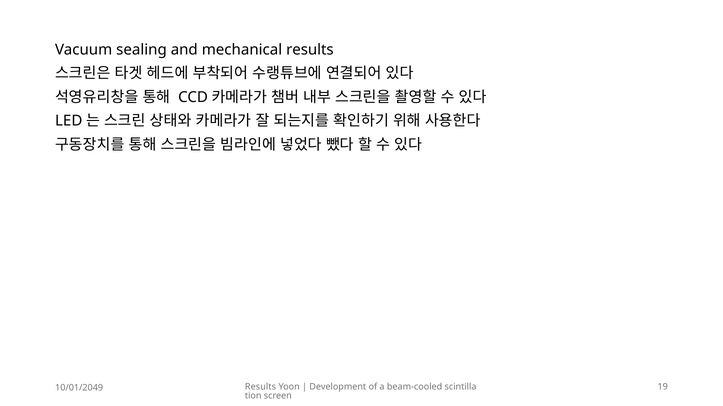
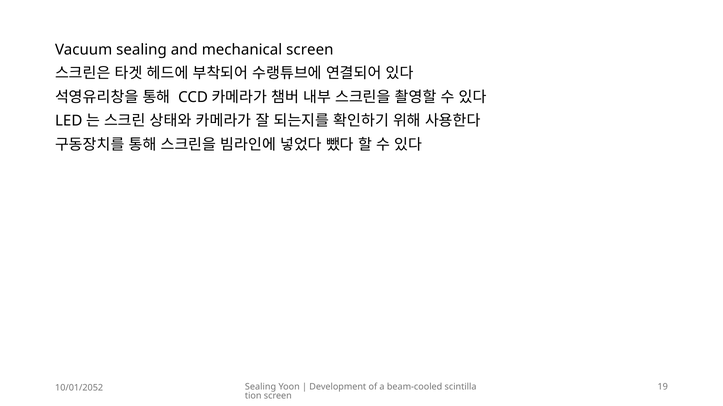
mechanical results: results -> screen (310, 50)
Results: Results -> Sealing (261, 388)
10/01/2049: 10/01/2049 -> 10/01/2052 (79, 388)
